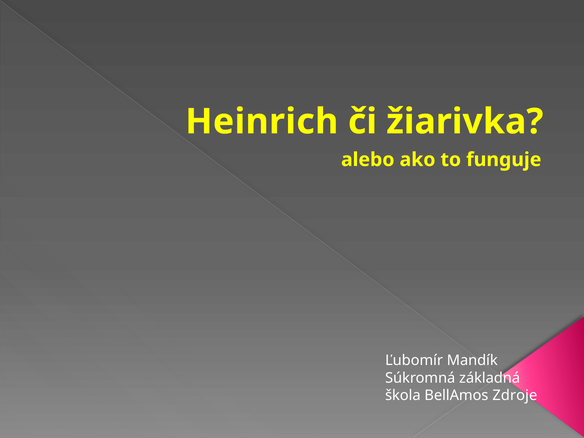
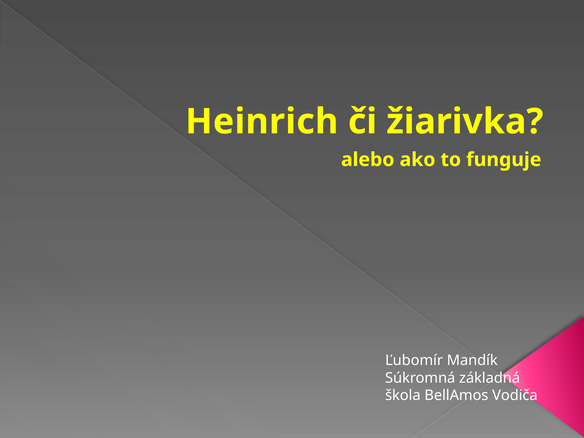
Zdroje: Zdroje -> Vodiča (515, 395)
